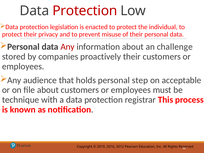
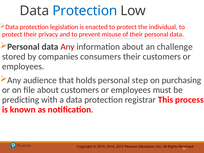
Protection colour: red -> blue (85, 11)
proactively: proactively -> consumers (101, 57)
acceptable: acceptable -> purchasing (182, 80)
technique: technique -> predicting (21, 100)
